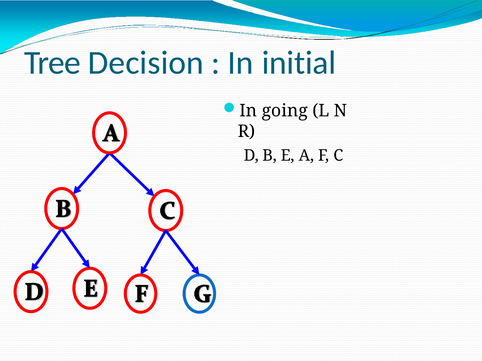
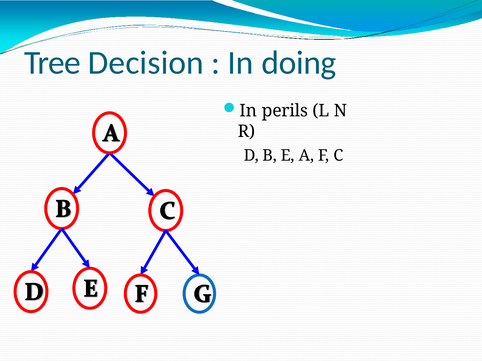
initial: initial -> doing (299, 63)
going: going -> perils (285, 111)
